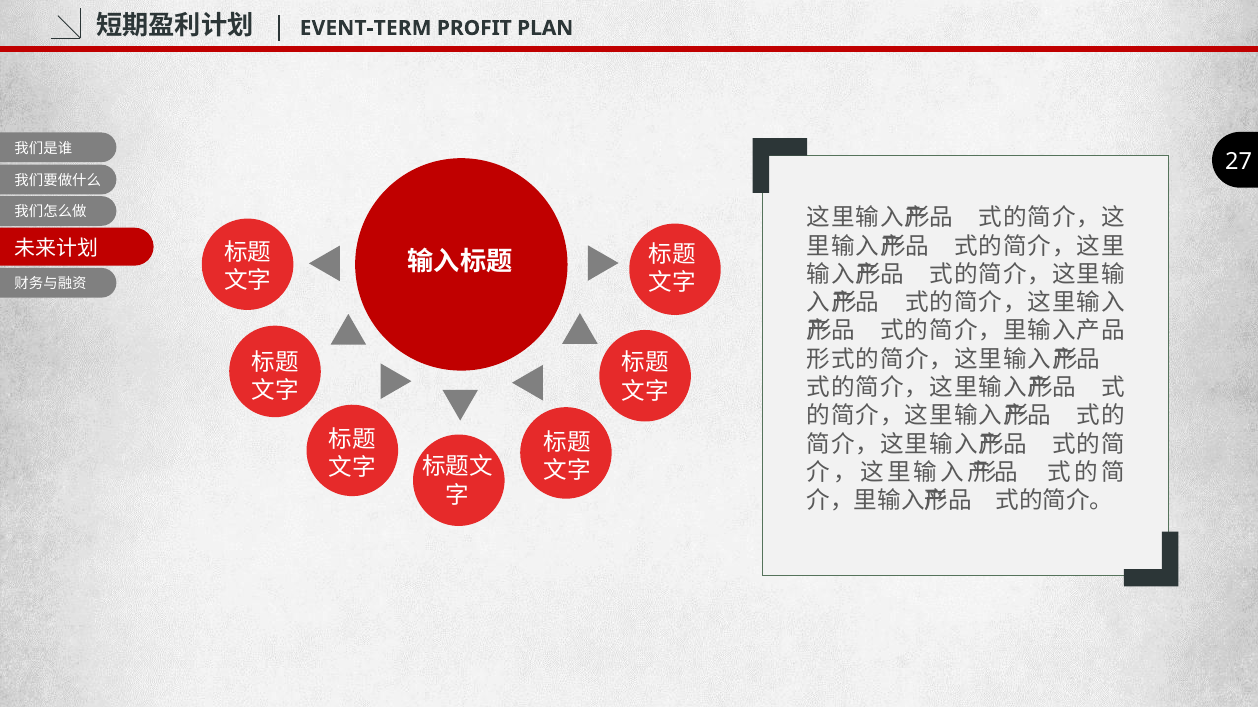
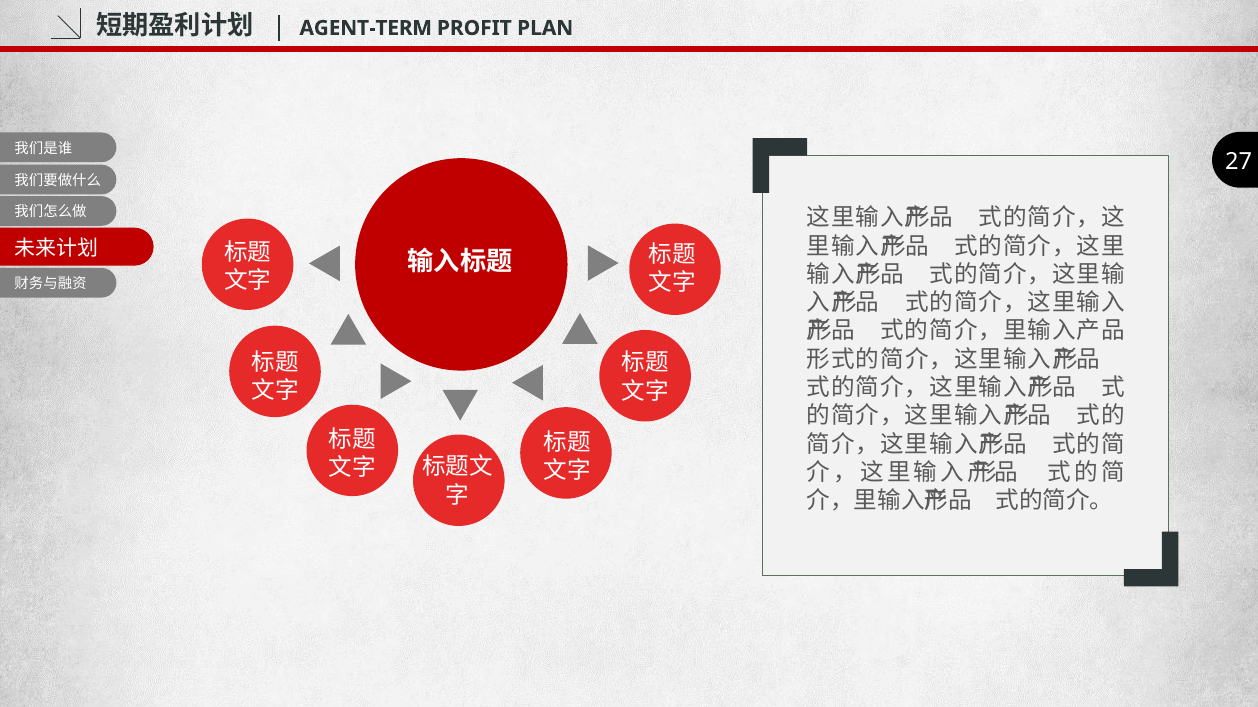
EVENT-TERM: EVENT-TERM -> AGENT-TERM (366, 28)
